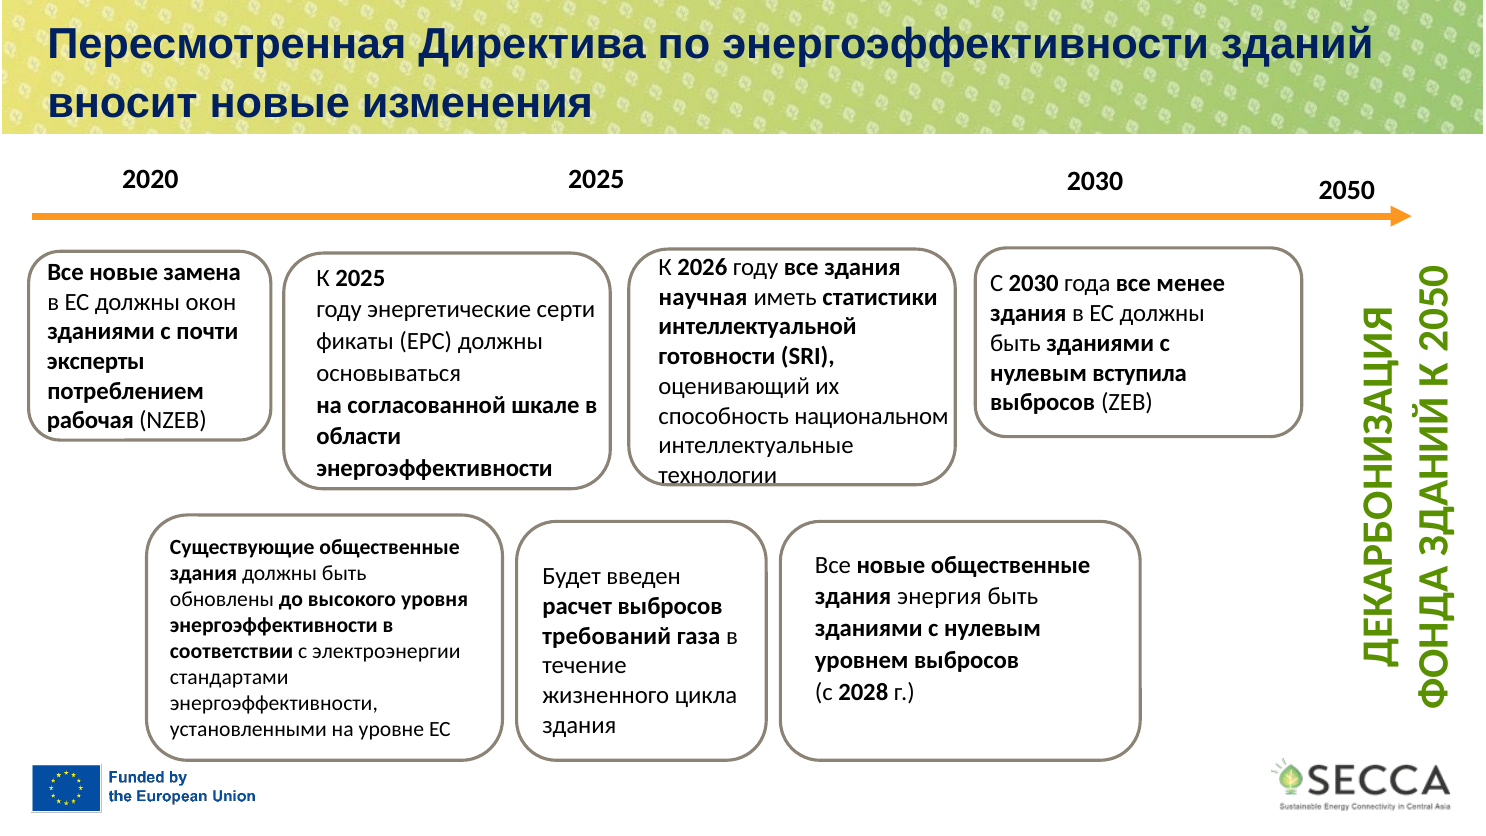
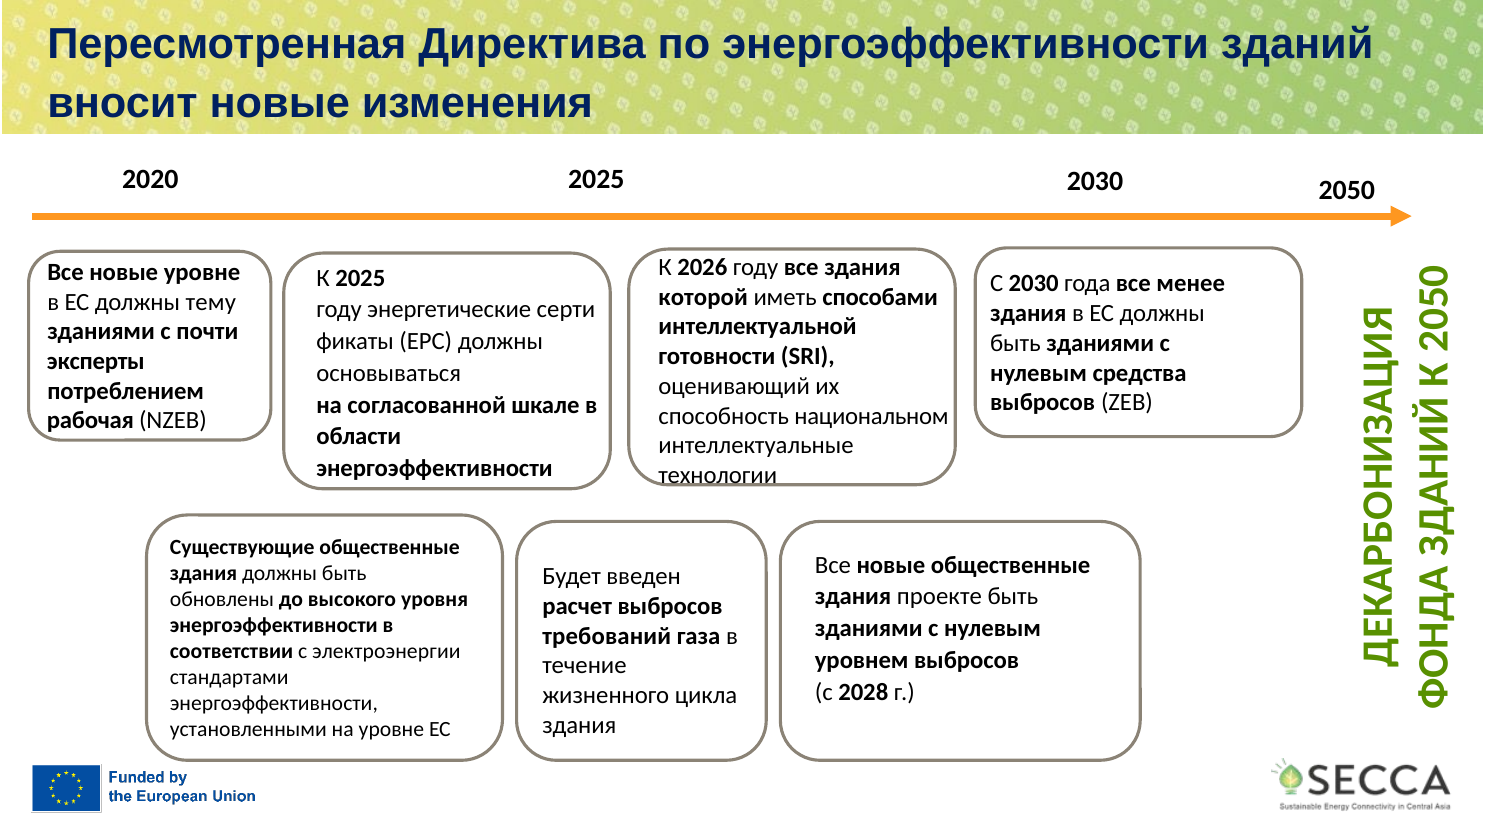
новые замена: замена -> уровне (202, 272)
научная: научная -> которой (703, 297)
статистики: статистики -> способами (880, 297)
окон: окон -> тему (211, 302)
вступила: вступила -> средства (1140, 373)
энергия: энергия -> проекте (939, 597)
